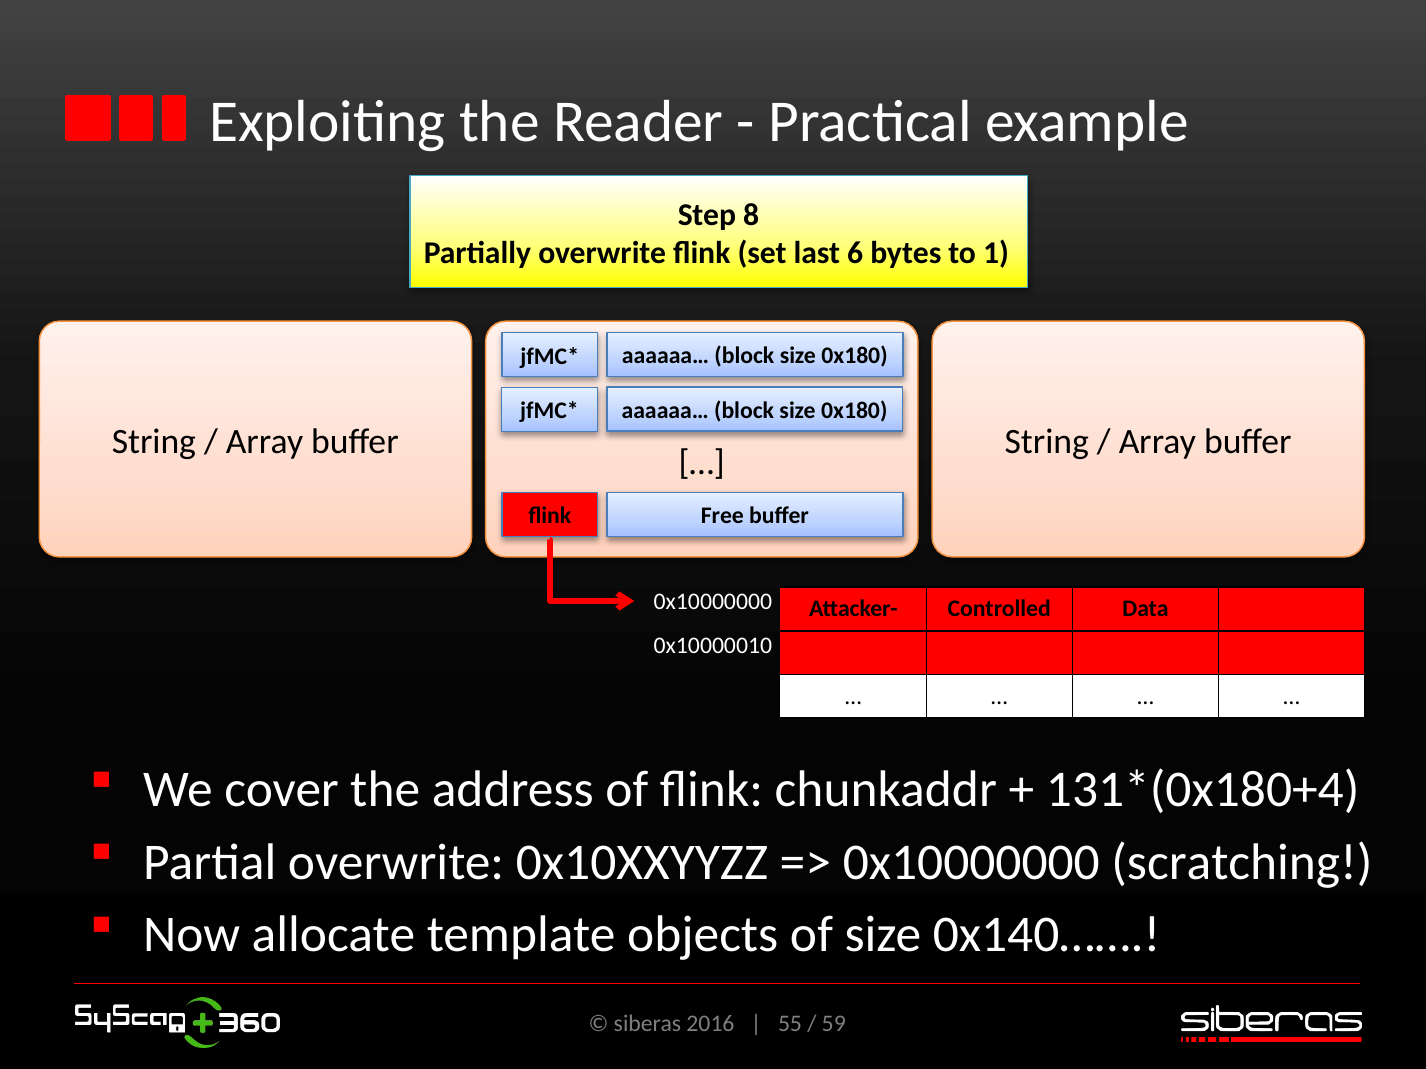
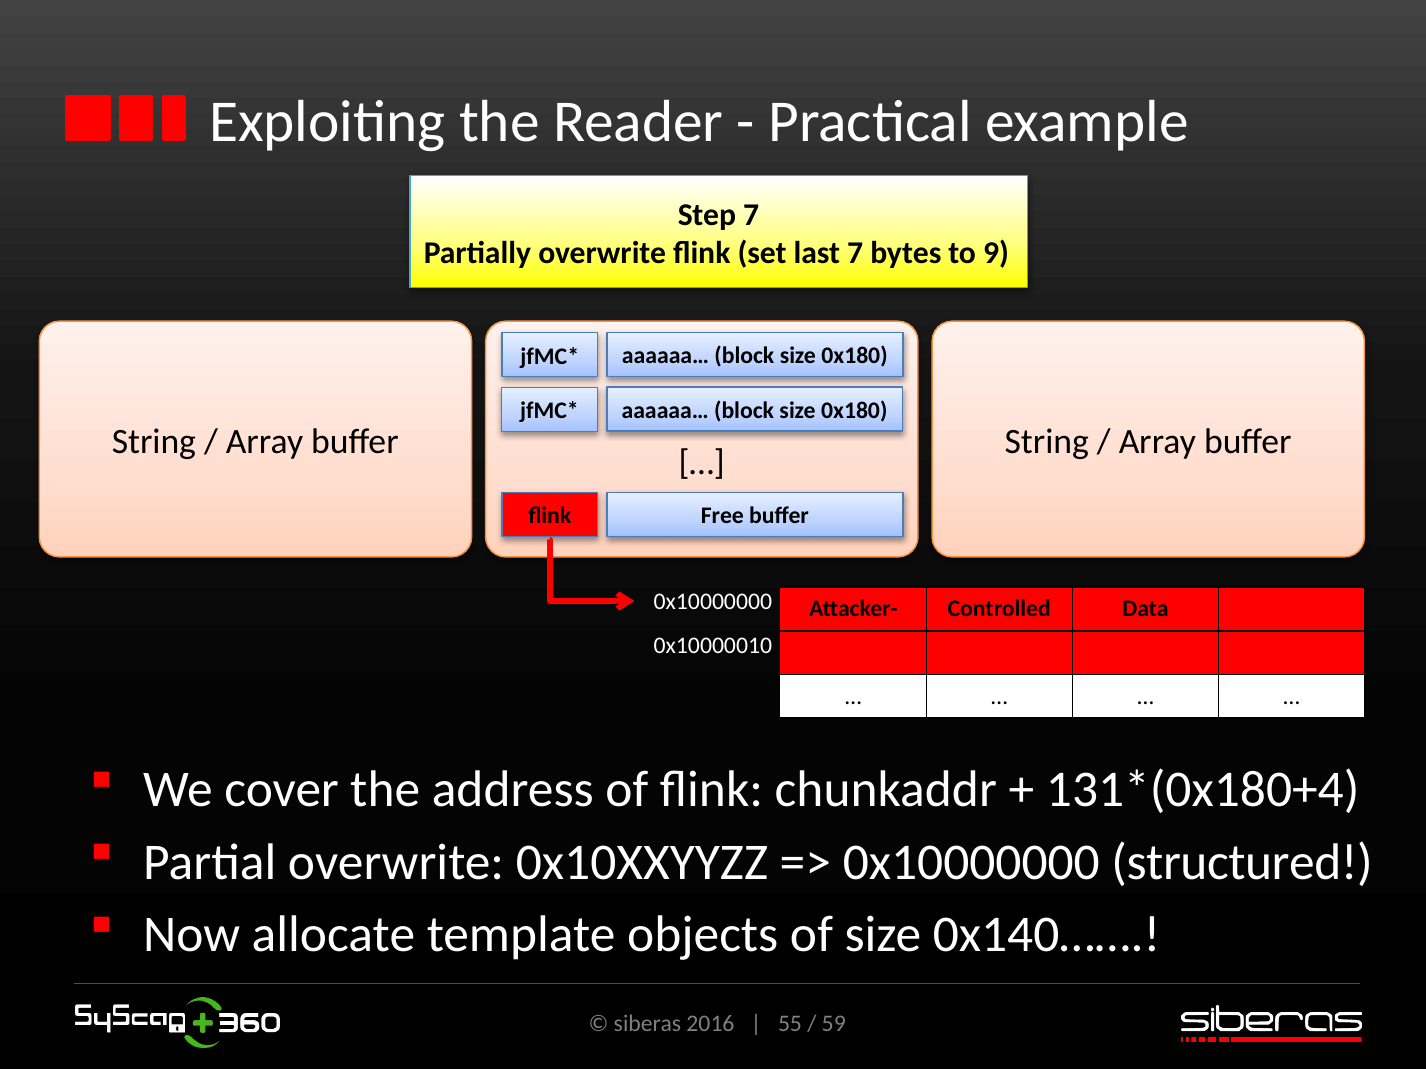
Step 8: 8 -> 7 (751, 215)
last 6: 6 -> 7 (855, 253)
1: 1 -> 9 (996, 253)
scratching: scratching -> structured (1242, 863)
